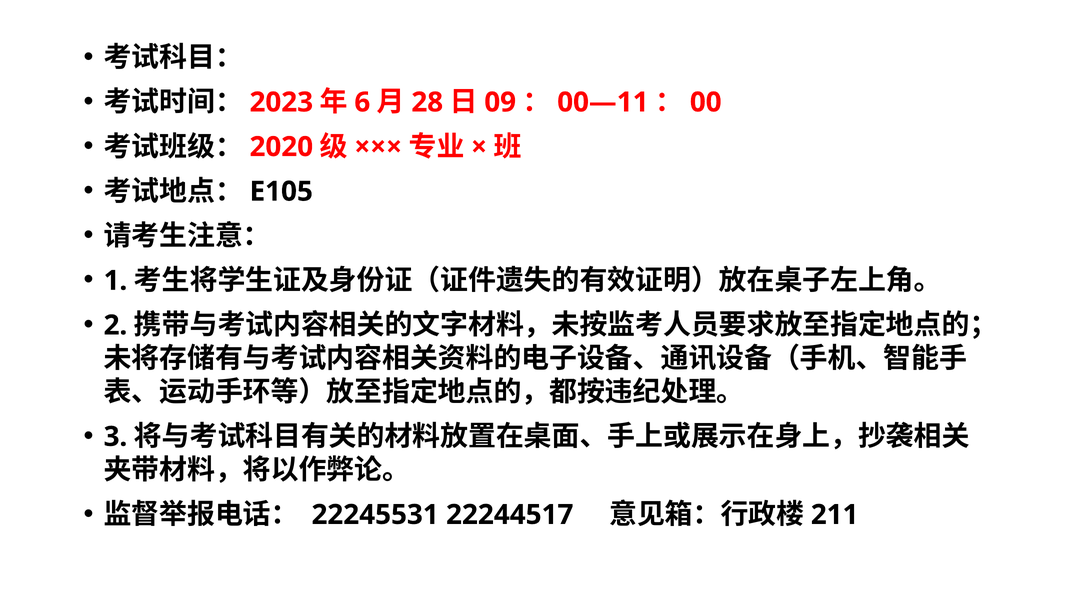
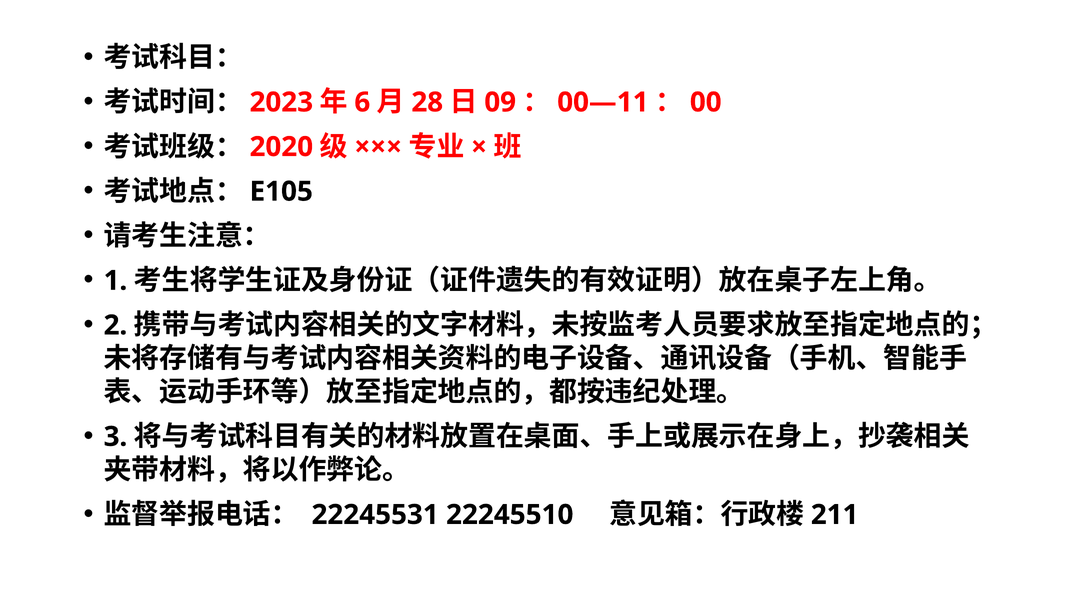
22244517: 22244517 -> 22245510 (510, 515)
